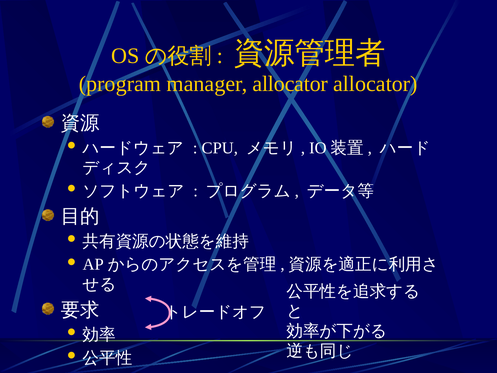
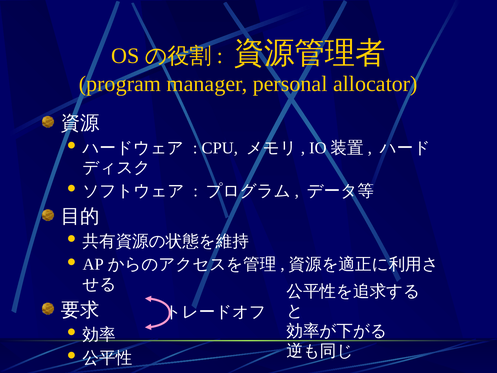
manager allocator: allocator -> personal (290, 84)
